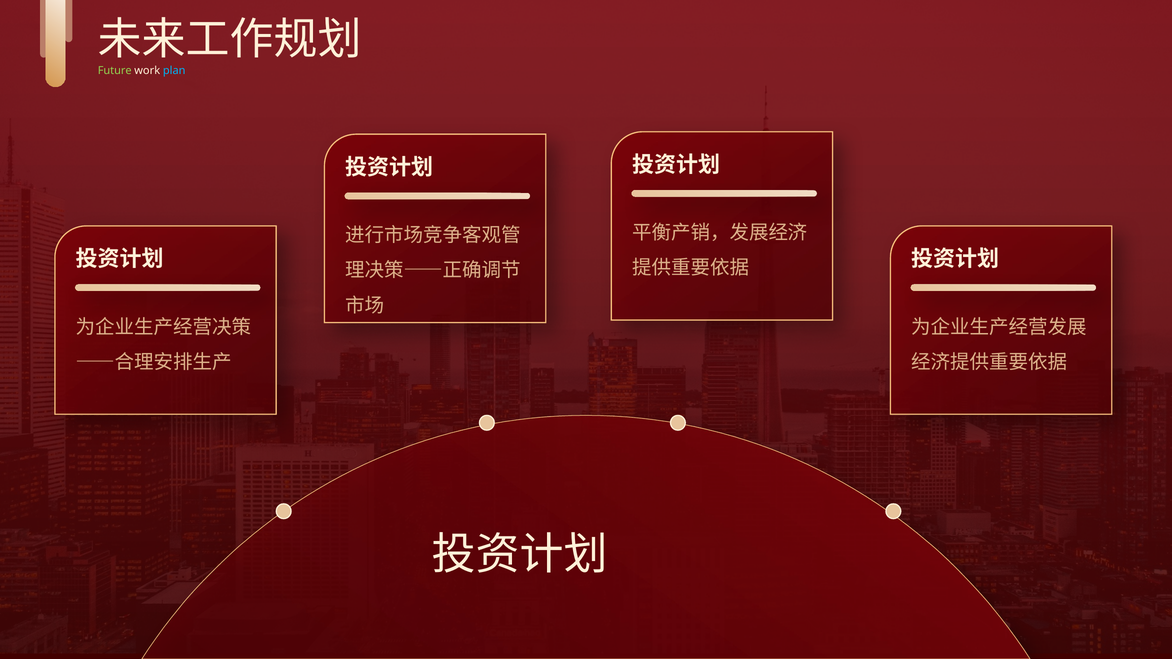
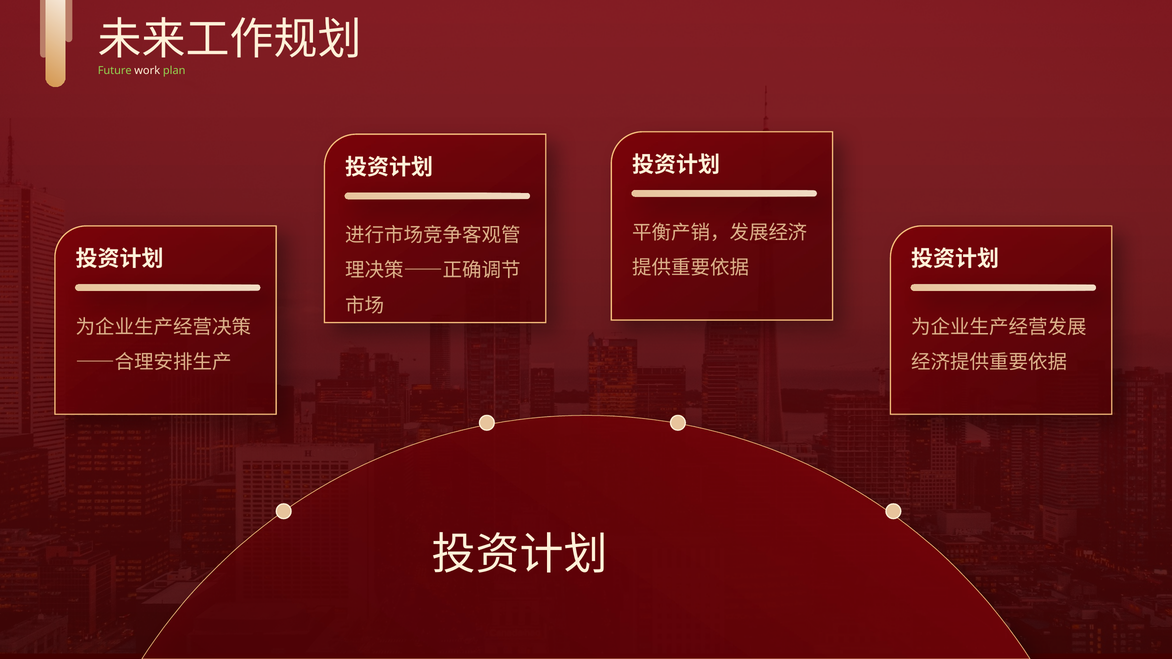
plan colour: light blue -> light green (174, 71)
